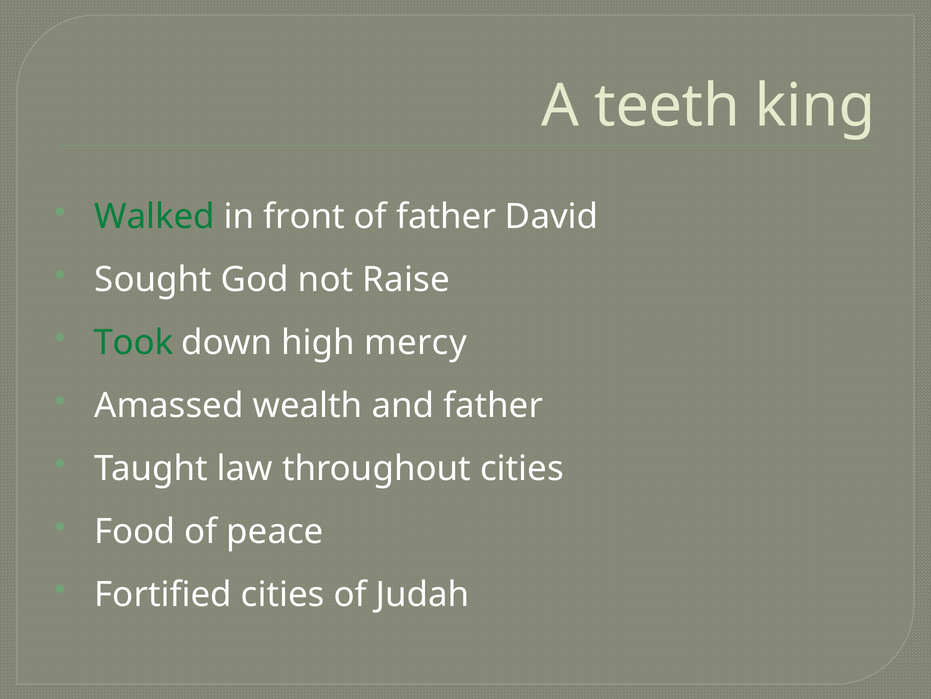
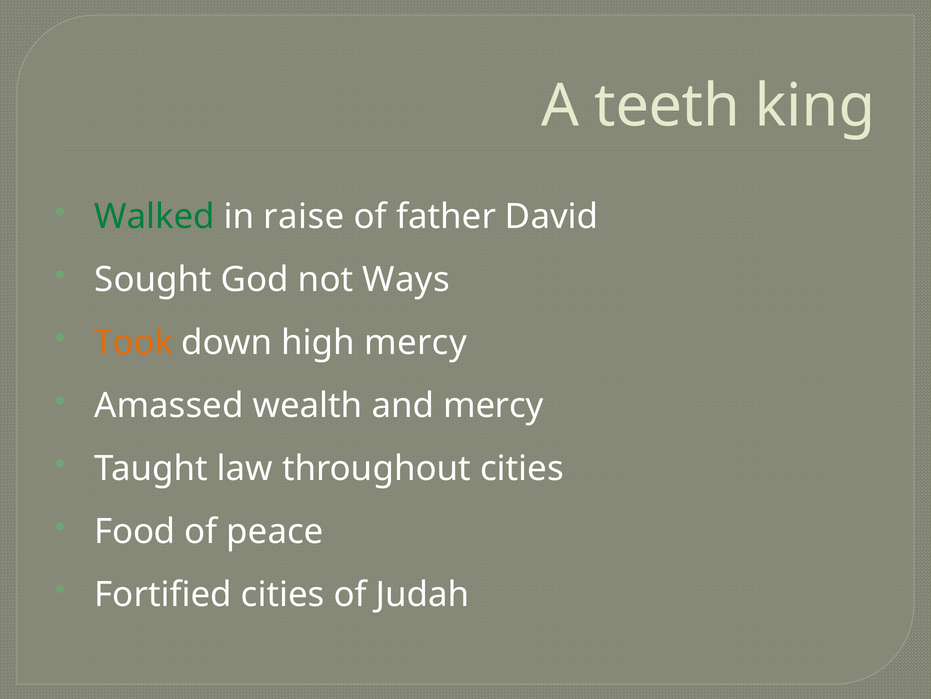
front: front -> raise (304, 217)
Raise: Raise -> Ways (406, 279)
Took colour: green -> orange (134, 342)
and father: father -> mercy (493, 405)
